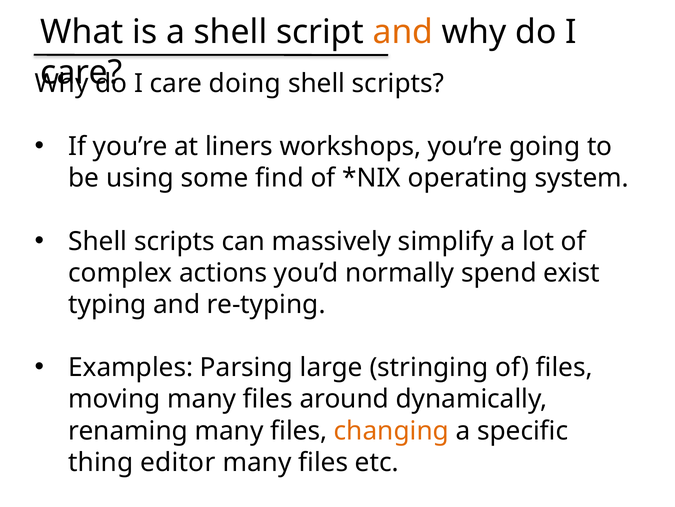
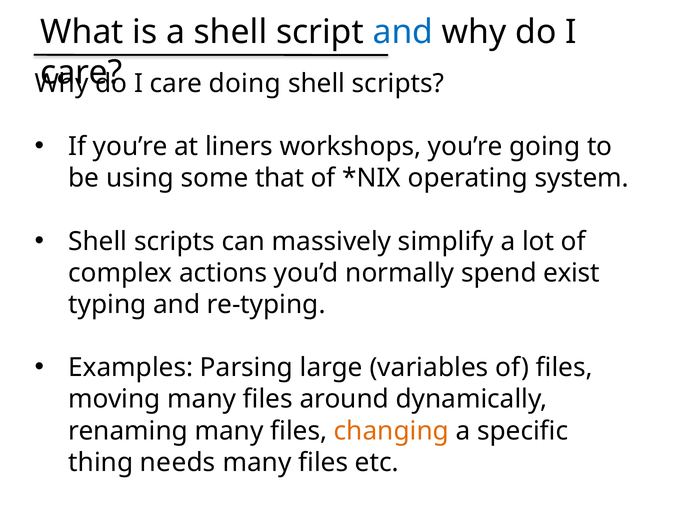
and colour: orange -> blue (403, 32)
find: find -> that (280, 178)
stringing: stringing -> variables (429, 367)
editor: editor -> needs (178, 462)
